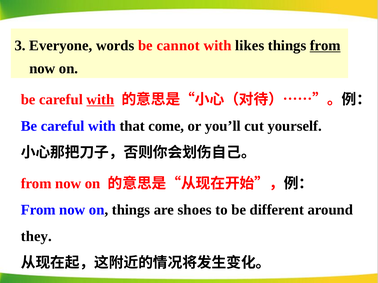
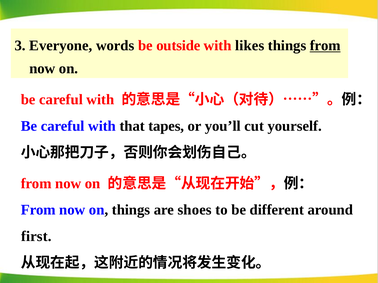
cannot: cannot -> outside (178, 46)
with underline: present -> none (100, 100)
come: come -> tapes (166, 126)
they: they -> first (36, 237)
